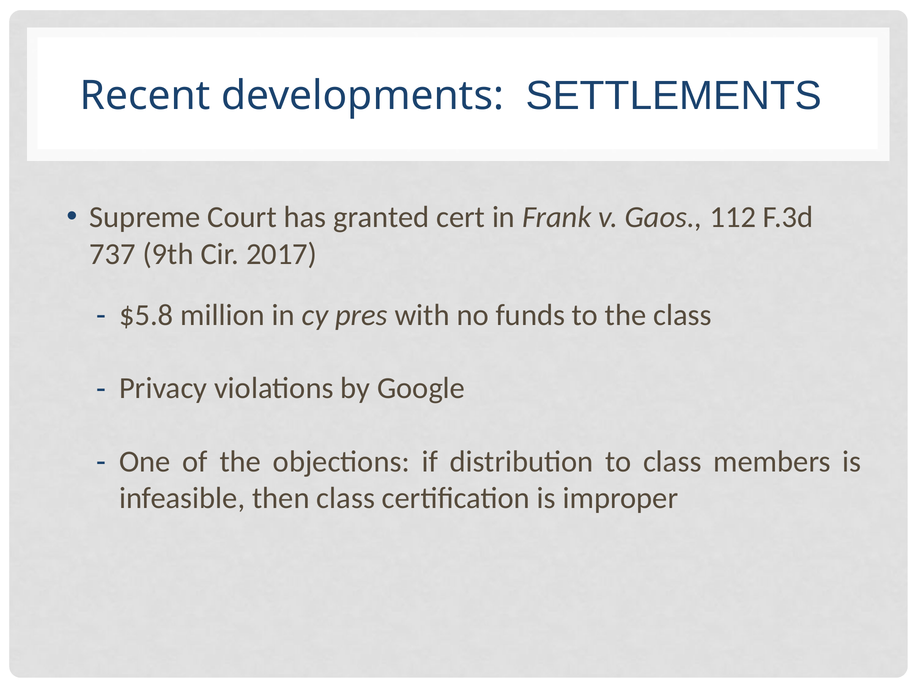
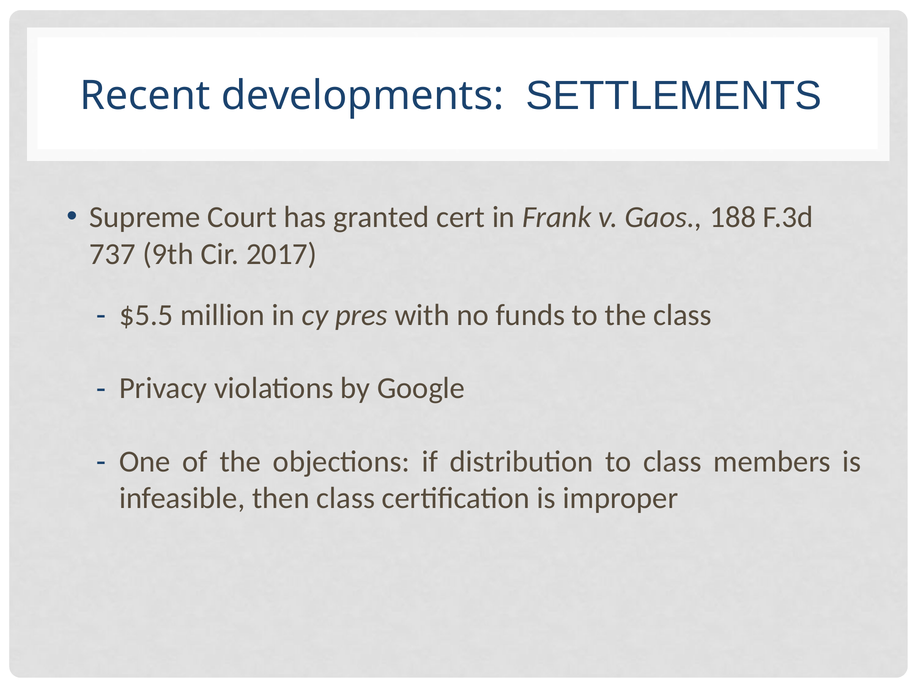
112: 112 -> 188 (733, 218)
$5.8: $5.8 -> $5.5 (146, 315)
